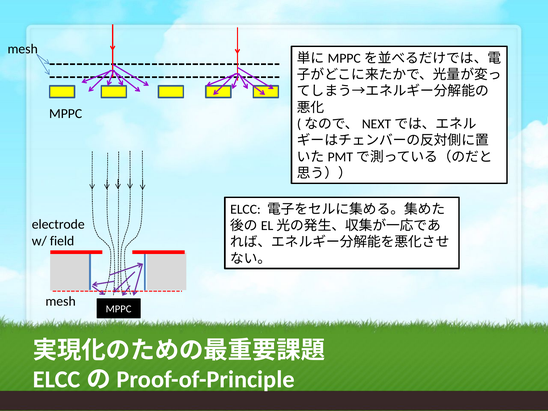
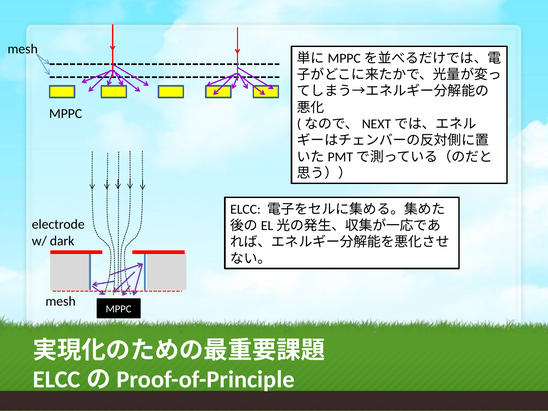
field: field -> dark (62, 241)
